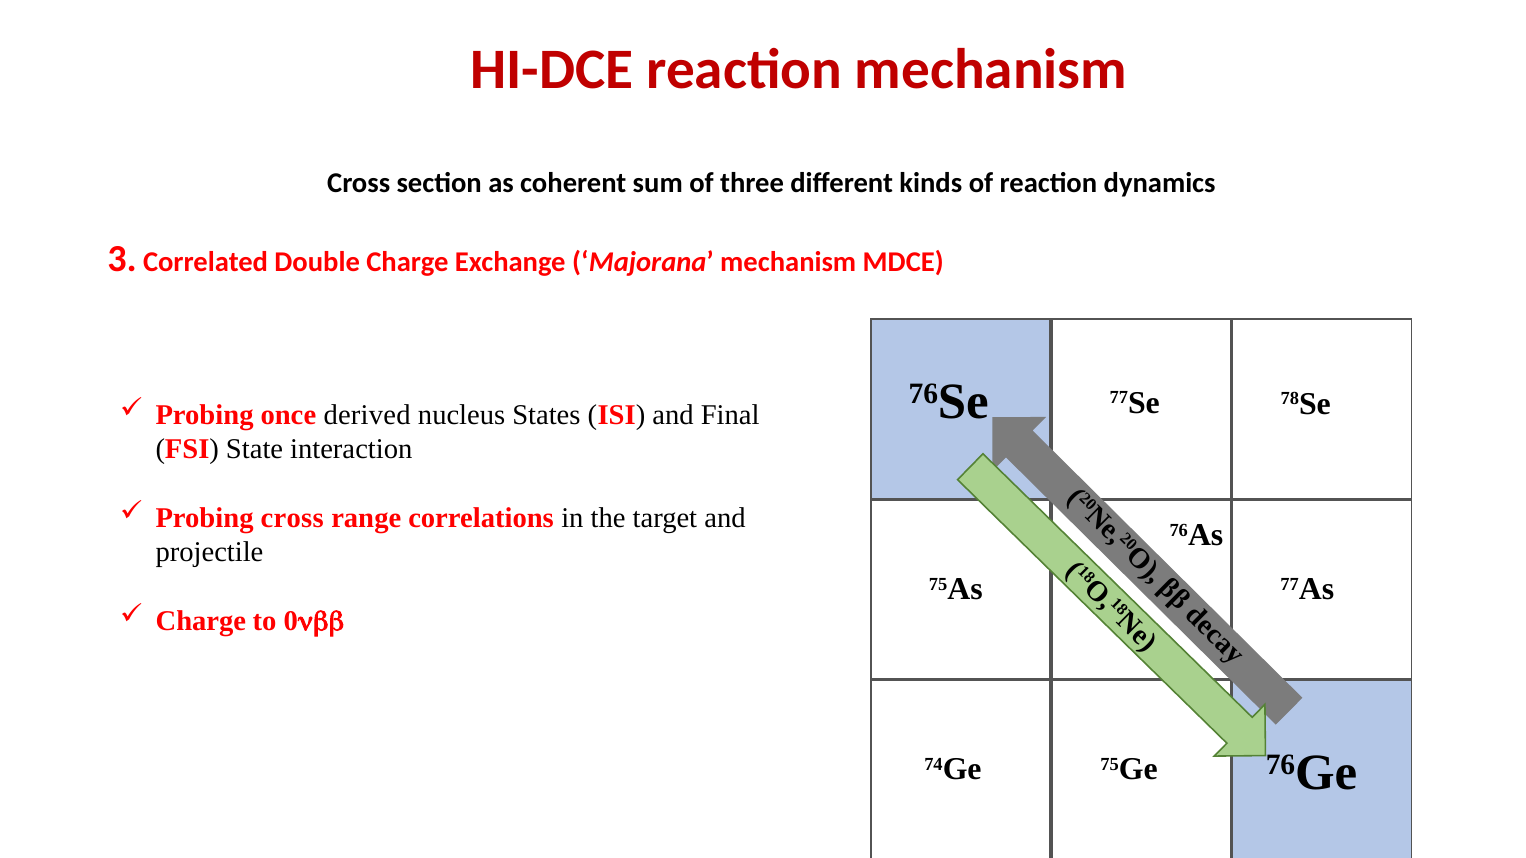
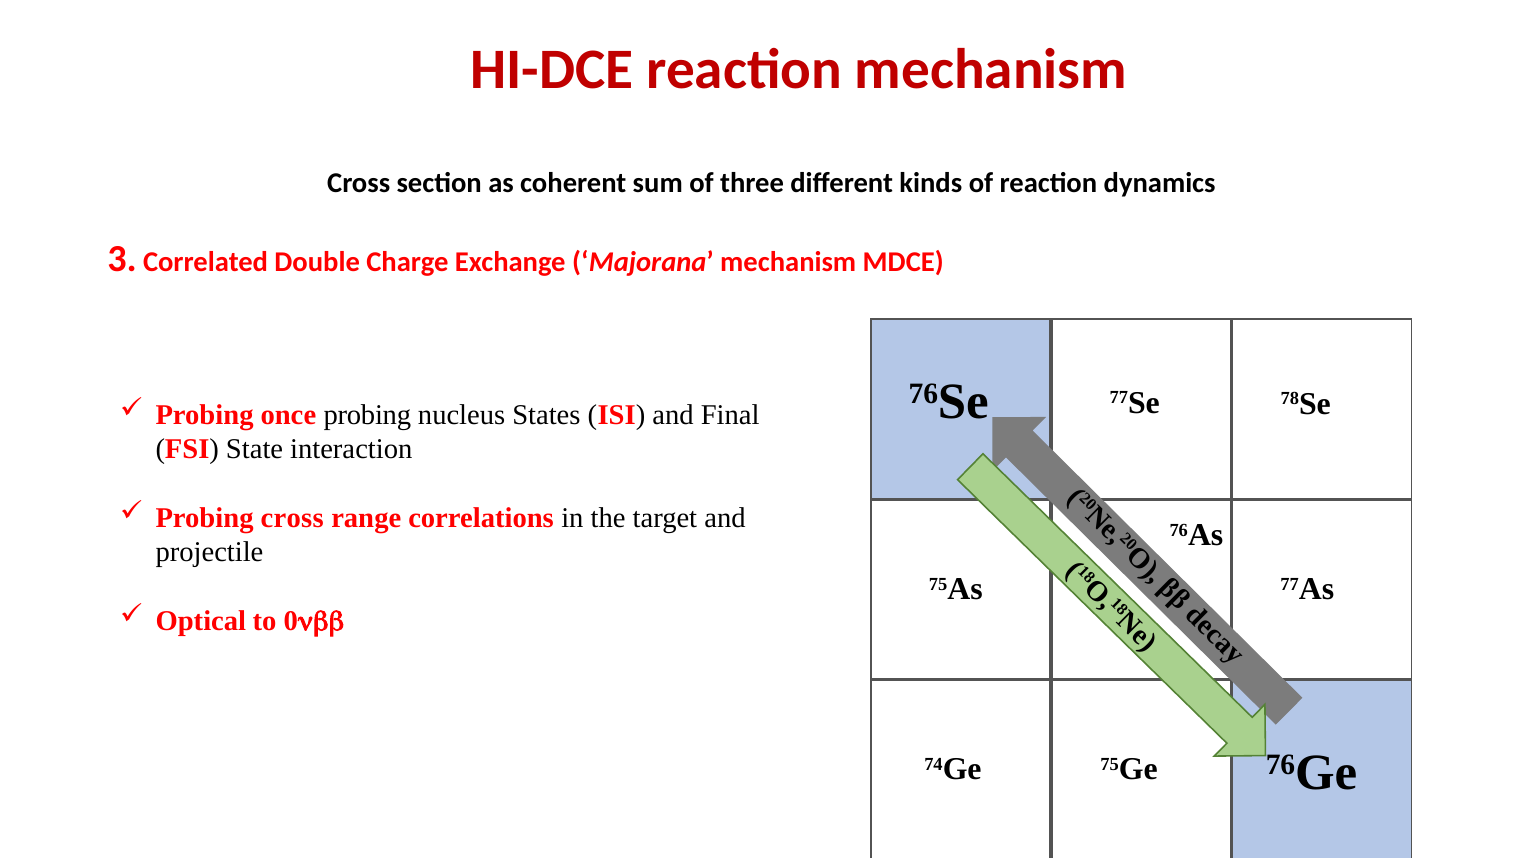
once derived: derived -> probing (367, 415)
Charge: Charge -> Optical (201, 621)
